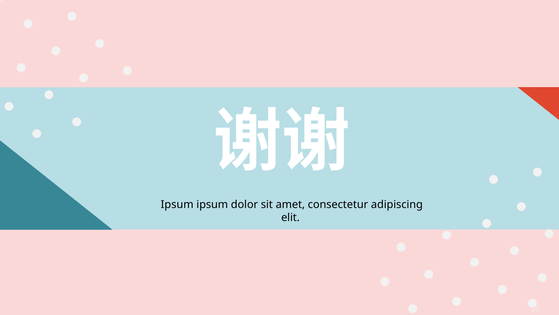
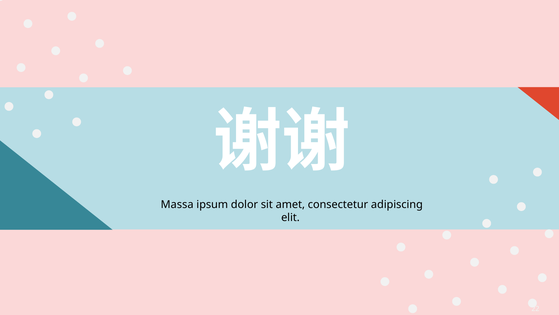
Ipsum: Ipsum -> Massa (177, 204)
